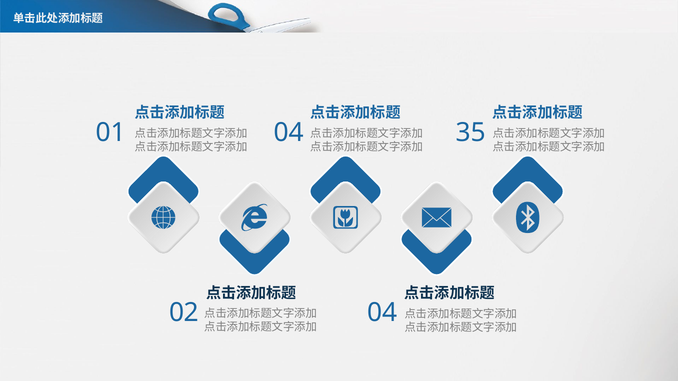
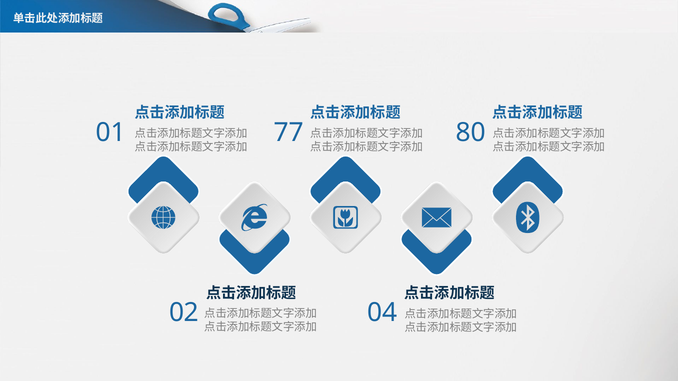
04: 04 -> 77 (289, 133)
35: 35 -> 80 (471, 133)
